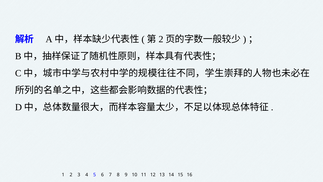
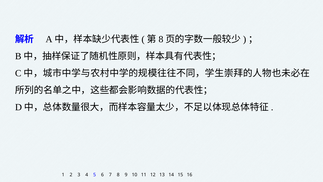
2: 2 -> 8 (161, 39)
